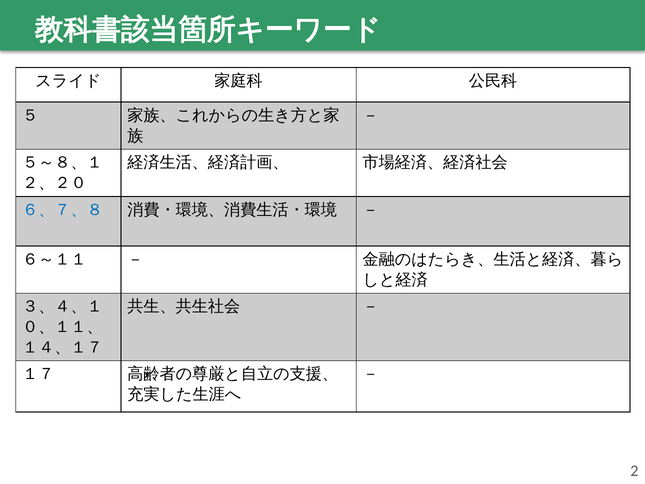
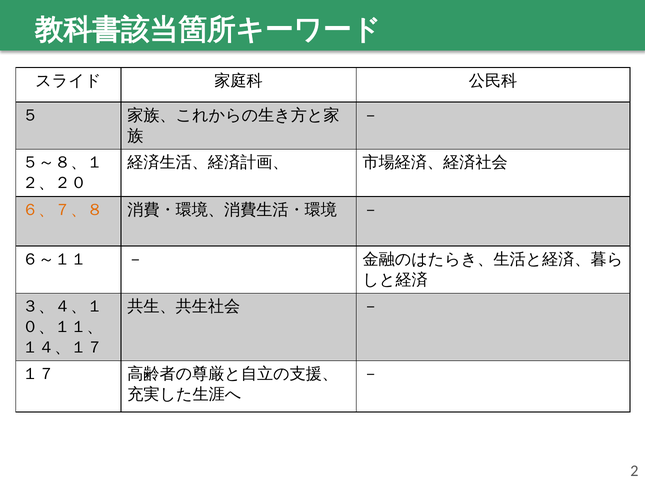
６、７、８ colour: blue -> orange (63, 210)
